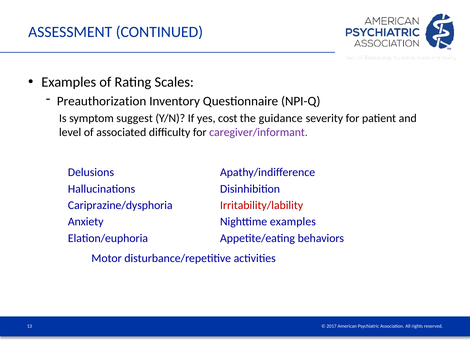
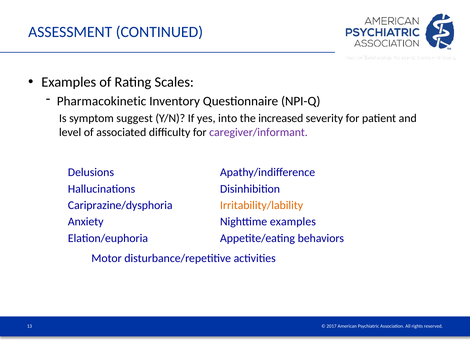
Preauthorization: Preauthorization -> Pharmacokinetic (102, 101)
cost: cost -> into (228, 118)
guidance: guidance -> increased (281, 118)
Irritability/lability colour: red -> orange (262, 205)
